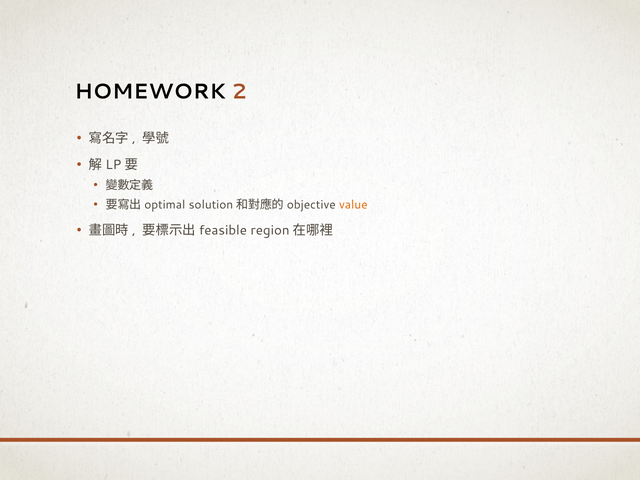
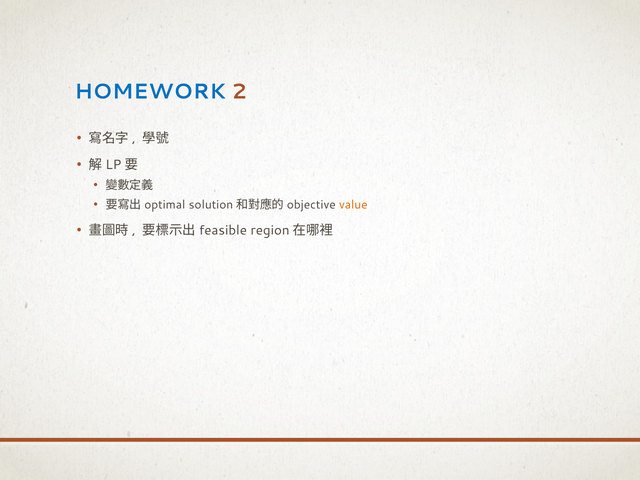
HOMEWORK colour: black -> blue (150, 92)
